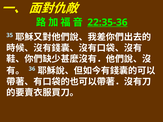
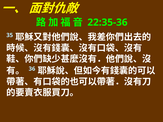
22:35-36 underline: present -> none (107, 22)
